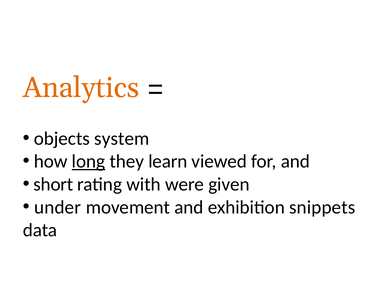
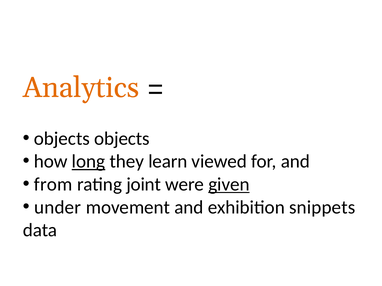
objects system: system -> objects (122, 139)
short: short -> from (53, 185)
with: with -> joint (144, 185)
given underline: none -> present (229, 185)
